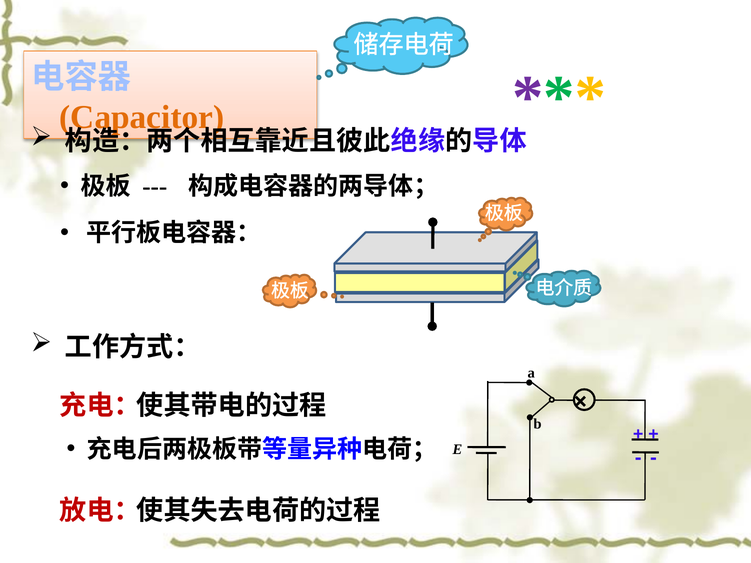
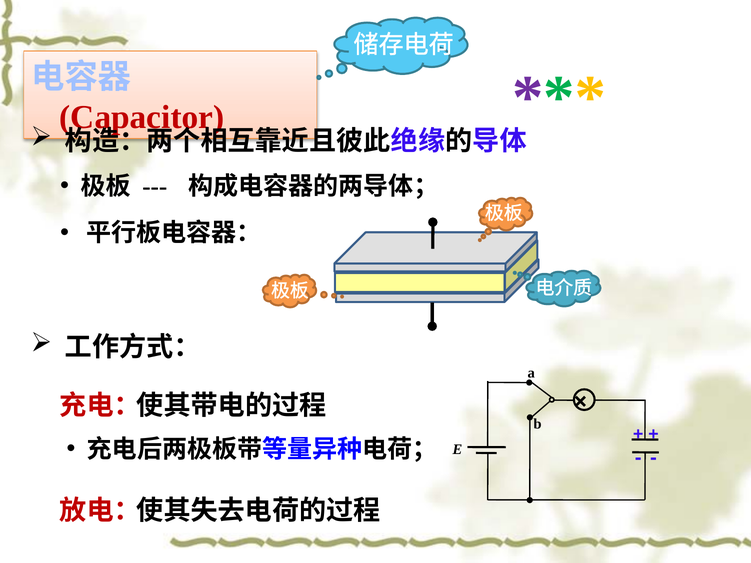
Capacitor colour: orange -> red (142, 117)
